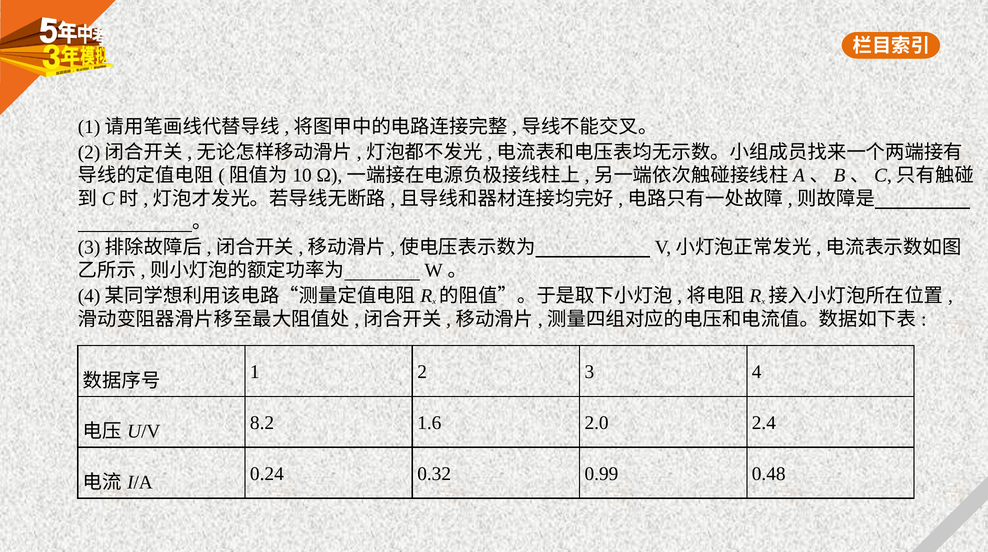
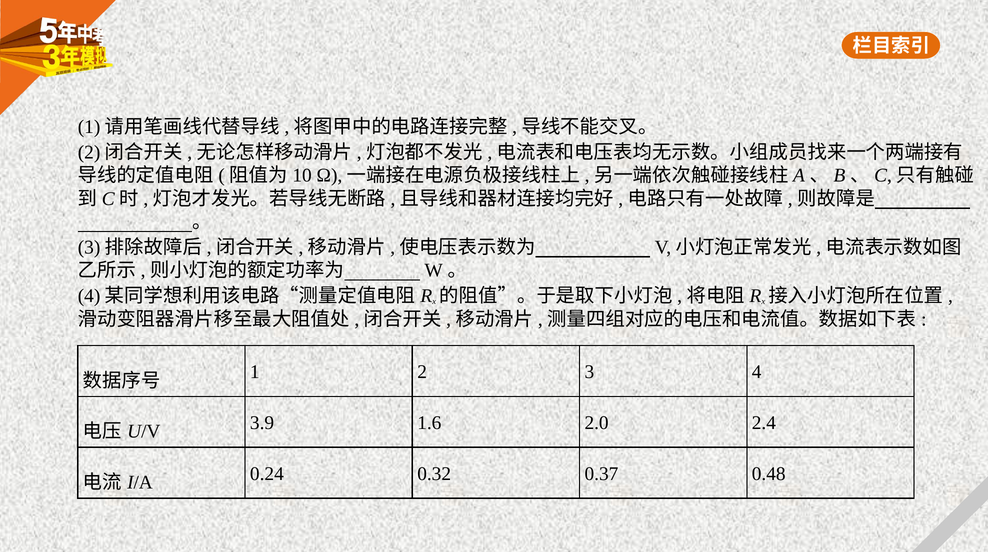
8.2: 8.2 -> 3.9 (262, 423)
0.99: 0.99 -> 0.37 (601, 474)
